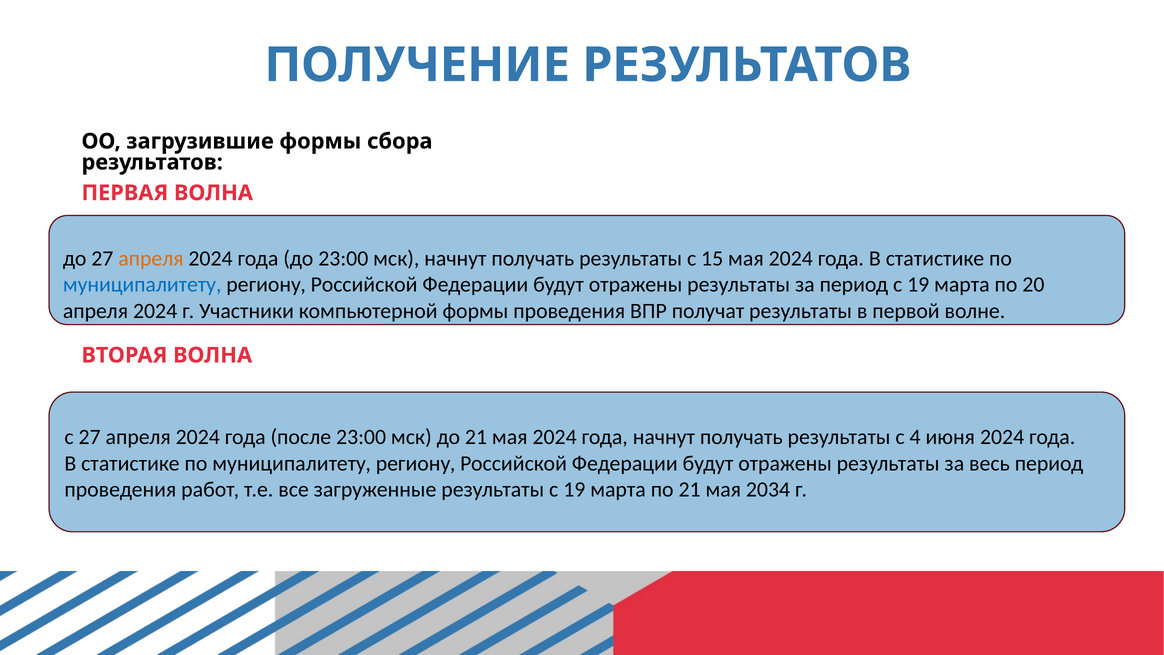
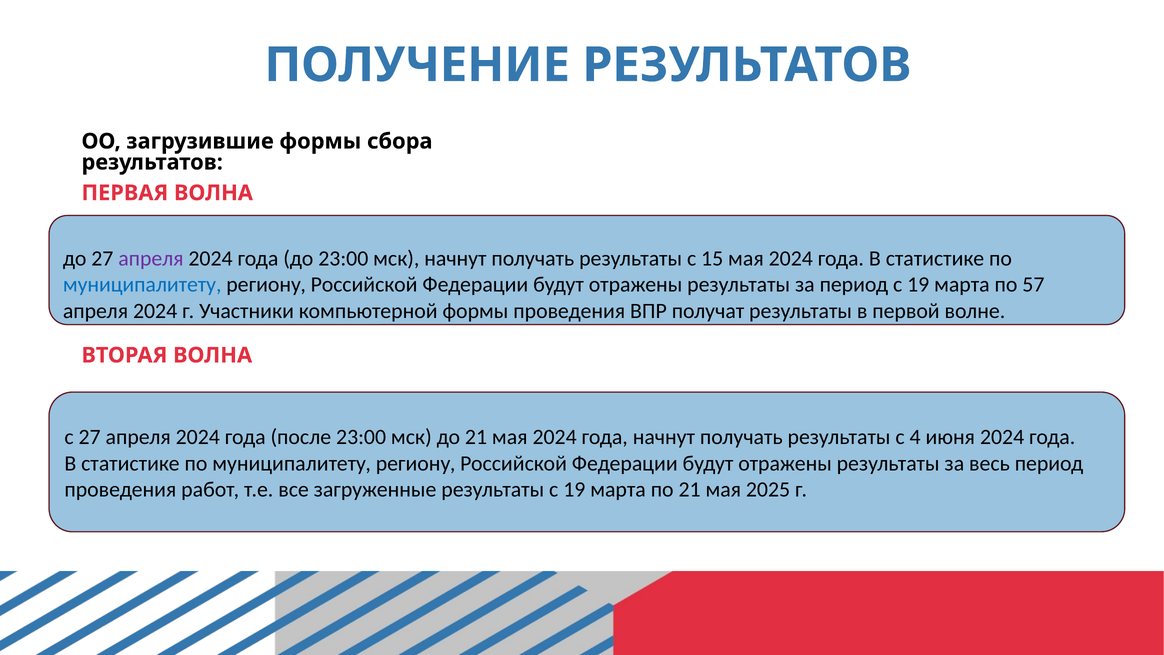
апреля colour: orange -> purple (151, 258)
20: 20 -> 57 (1033, 285)
2034: 2034 -> 2025 (768, 489)
